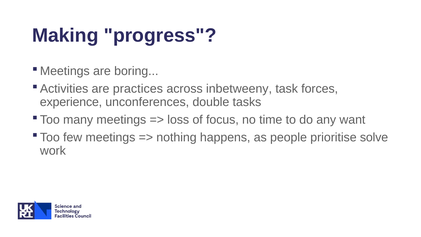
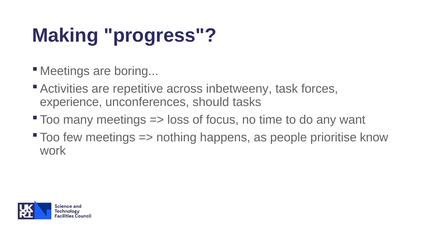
practices: practices -> repetitive (138, 89)
double: double -> should (211, 102)
solve: solve -> know (374, 137)
